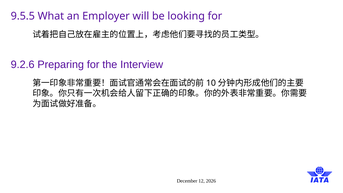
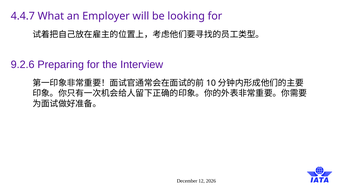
9.5.5: 9.5.5 -> 4.4.7 (23, 16)
